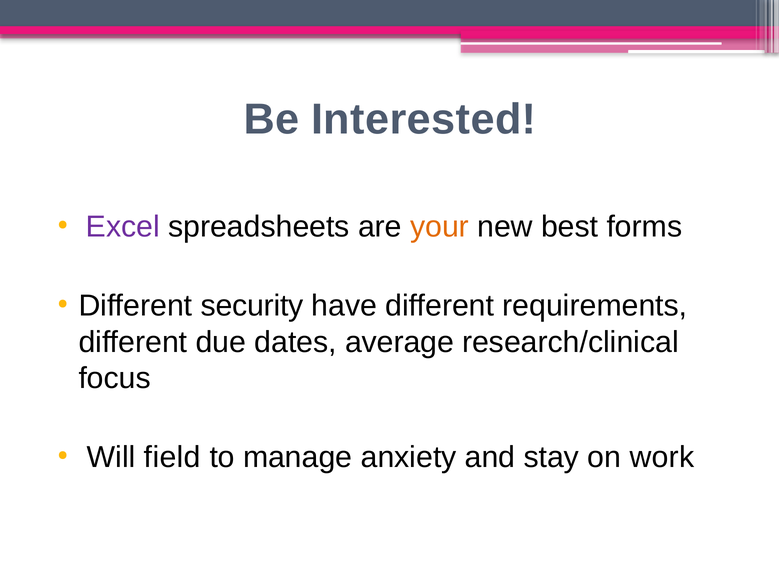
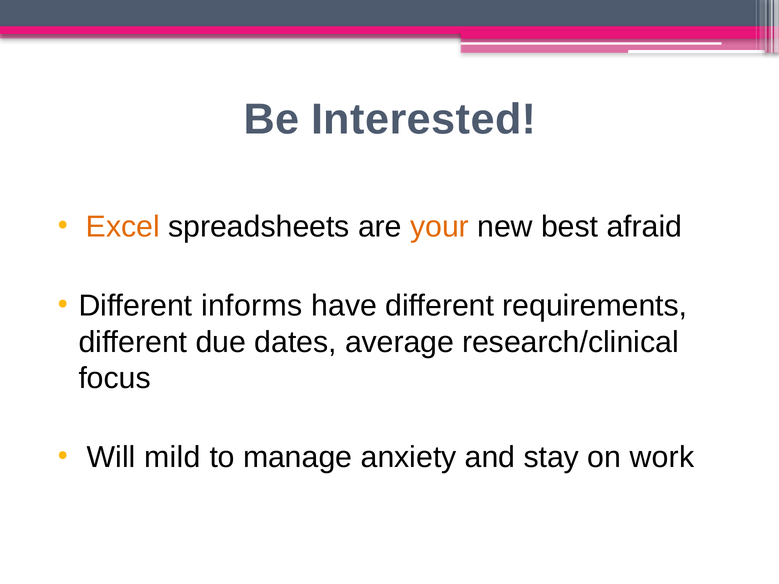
Excel colour: purple -> orange (123, 227)
forms: forms -> afraid (644, 227)
security: security -> informs (252, 306)
field: field -> mild (172, 458)
